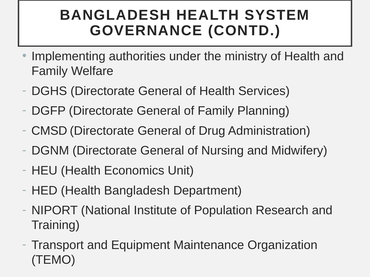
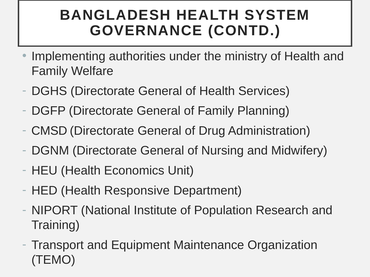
Health Bangladesh: Bangladesh -> Responsive (137, 191)
